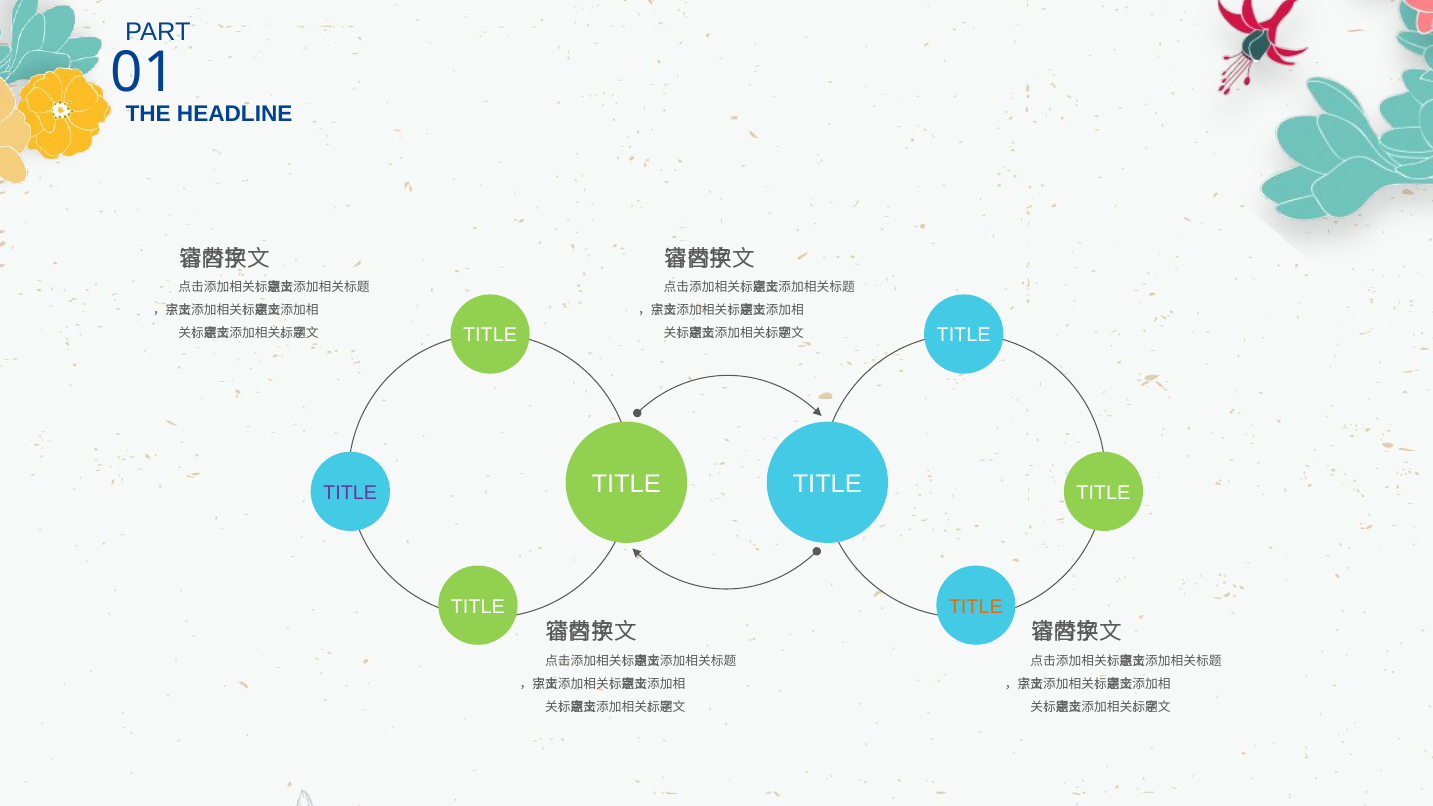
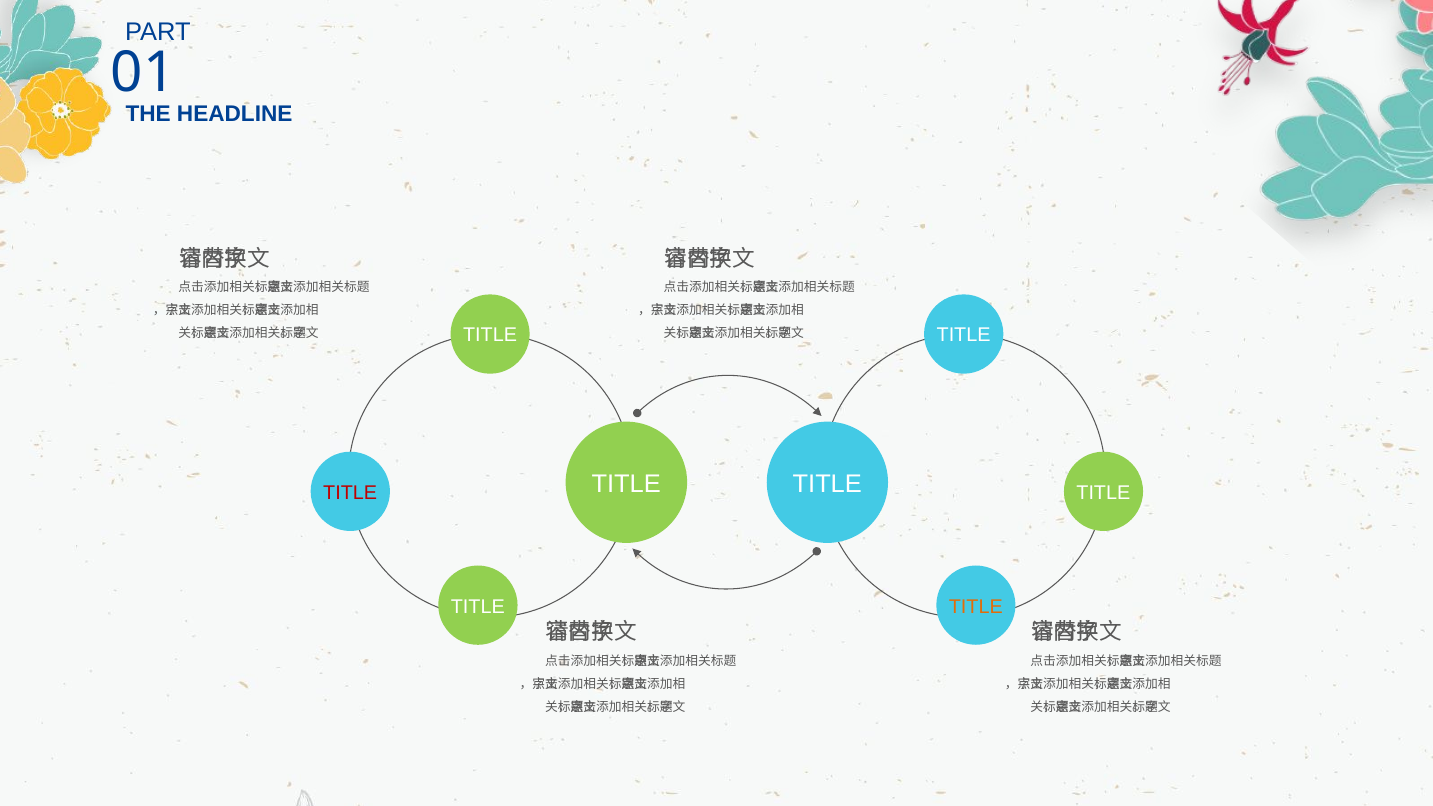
TITLE colour: purple -> red (350, 493)
